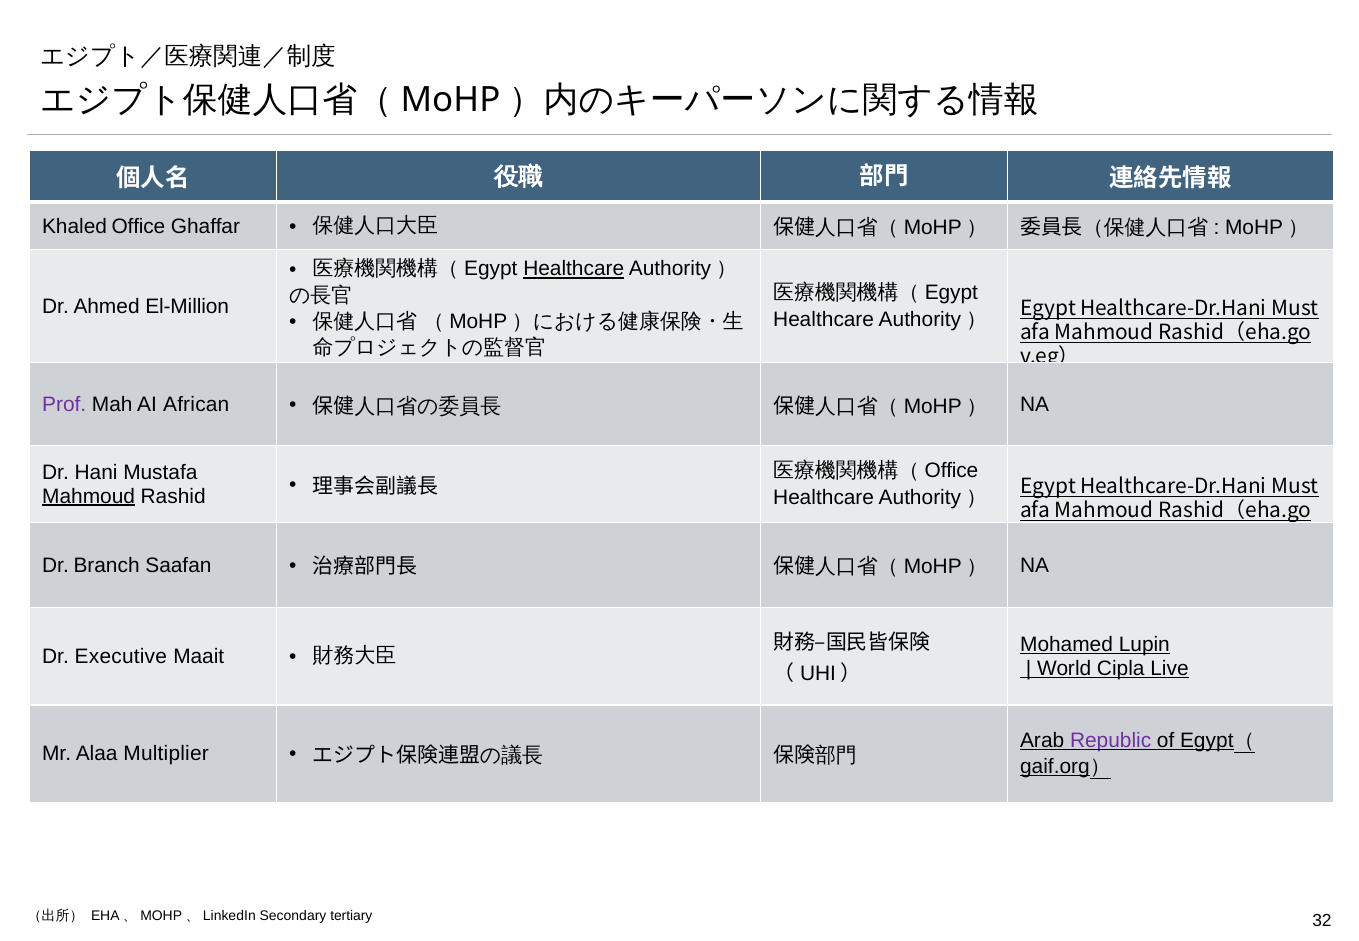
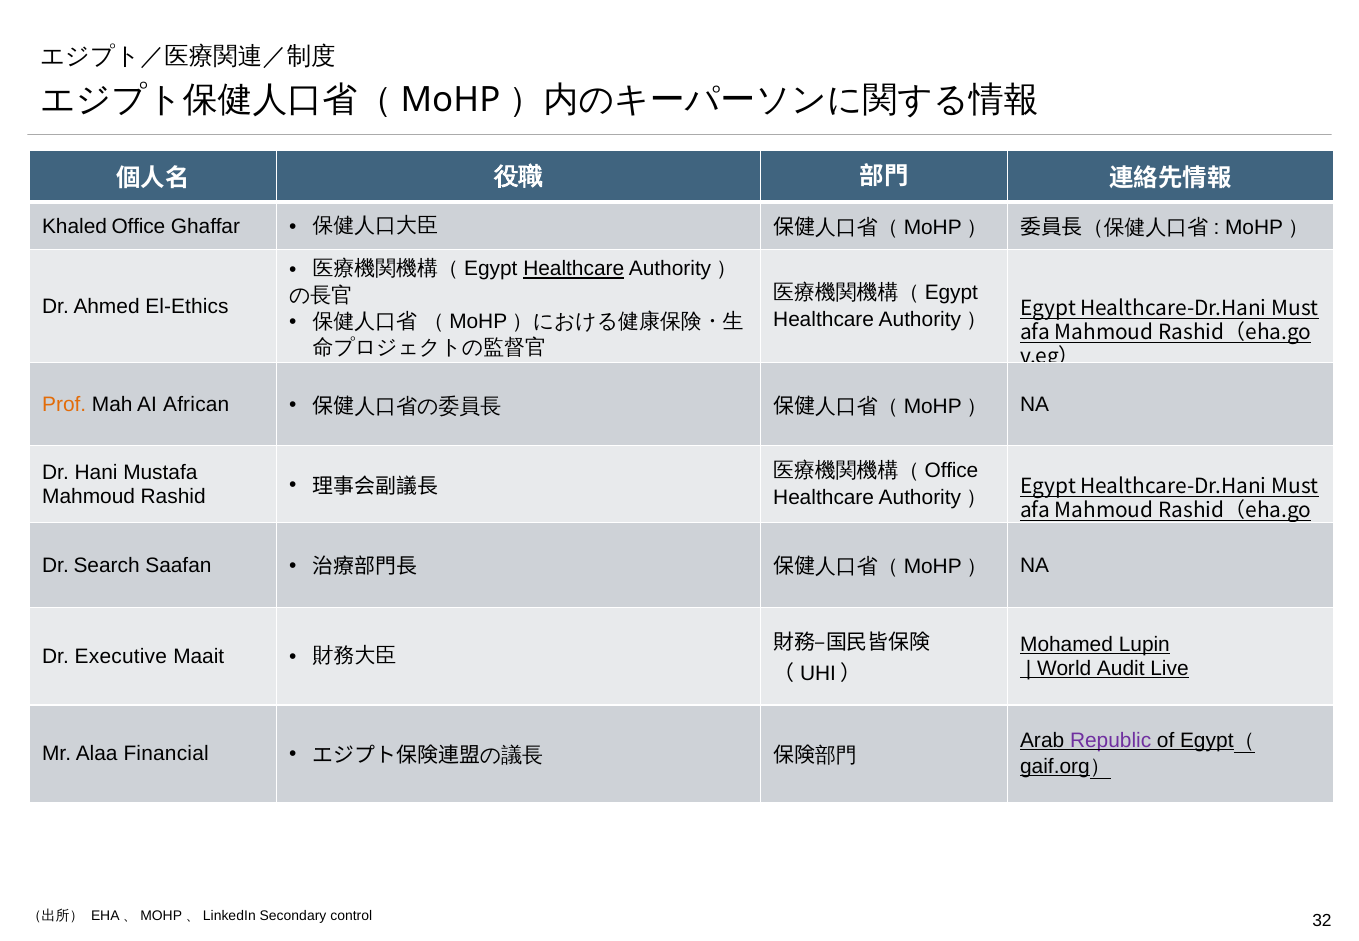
El-Million: El-Million -> El-Ethics (187, 306)
Prof colour: purple -> orange (64, 404)
Mahmoud underline: present -> none (89, 496)
Branch: Branch -> Search (107, 565)
Cipla: Cipla -> Audit (1121, 668)
Multiplier: Multiplier -> Financial (166, 754)
tertiary: tertiary -> control (351, 915)
